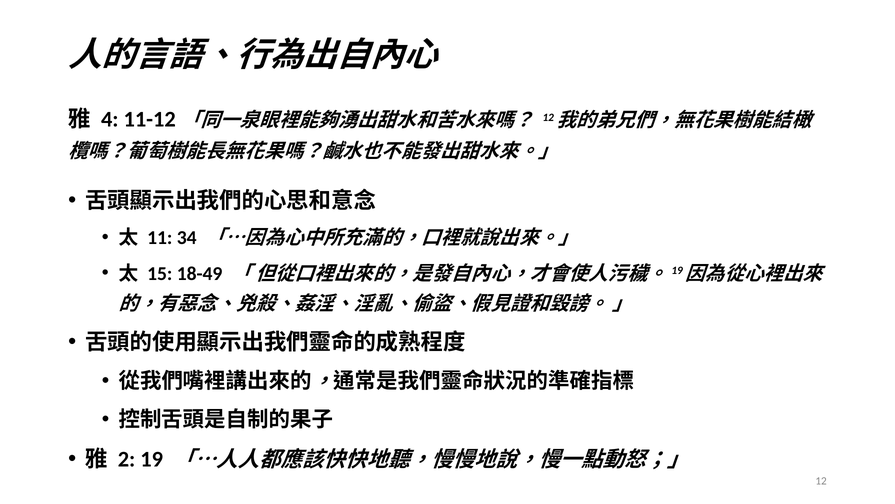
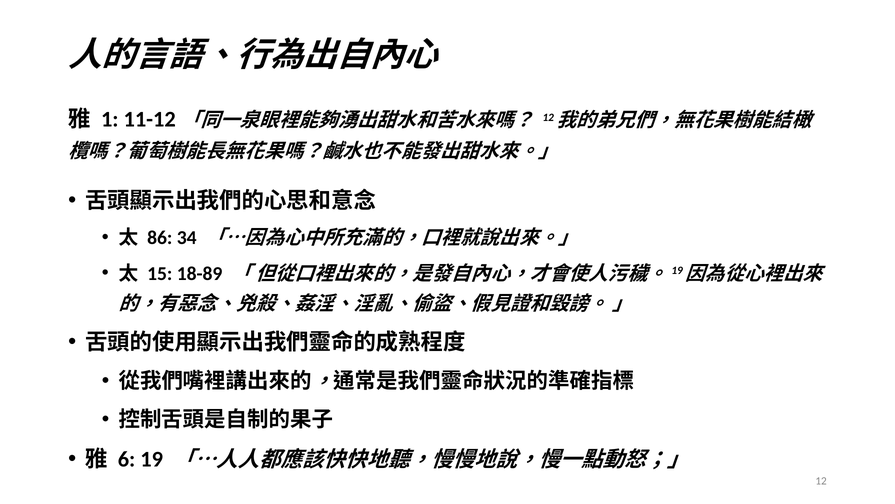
4: 4 -> 1 (110, 119)
11: 11 -> 86 (160, 238)
18-49: 18-49 -> 18-89 (200, 273)
2: 2 -> 6 (127, 459)
